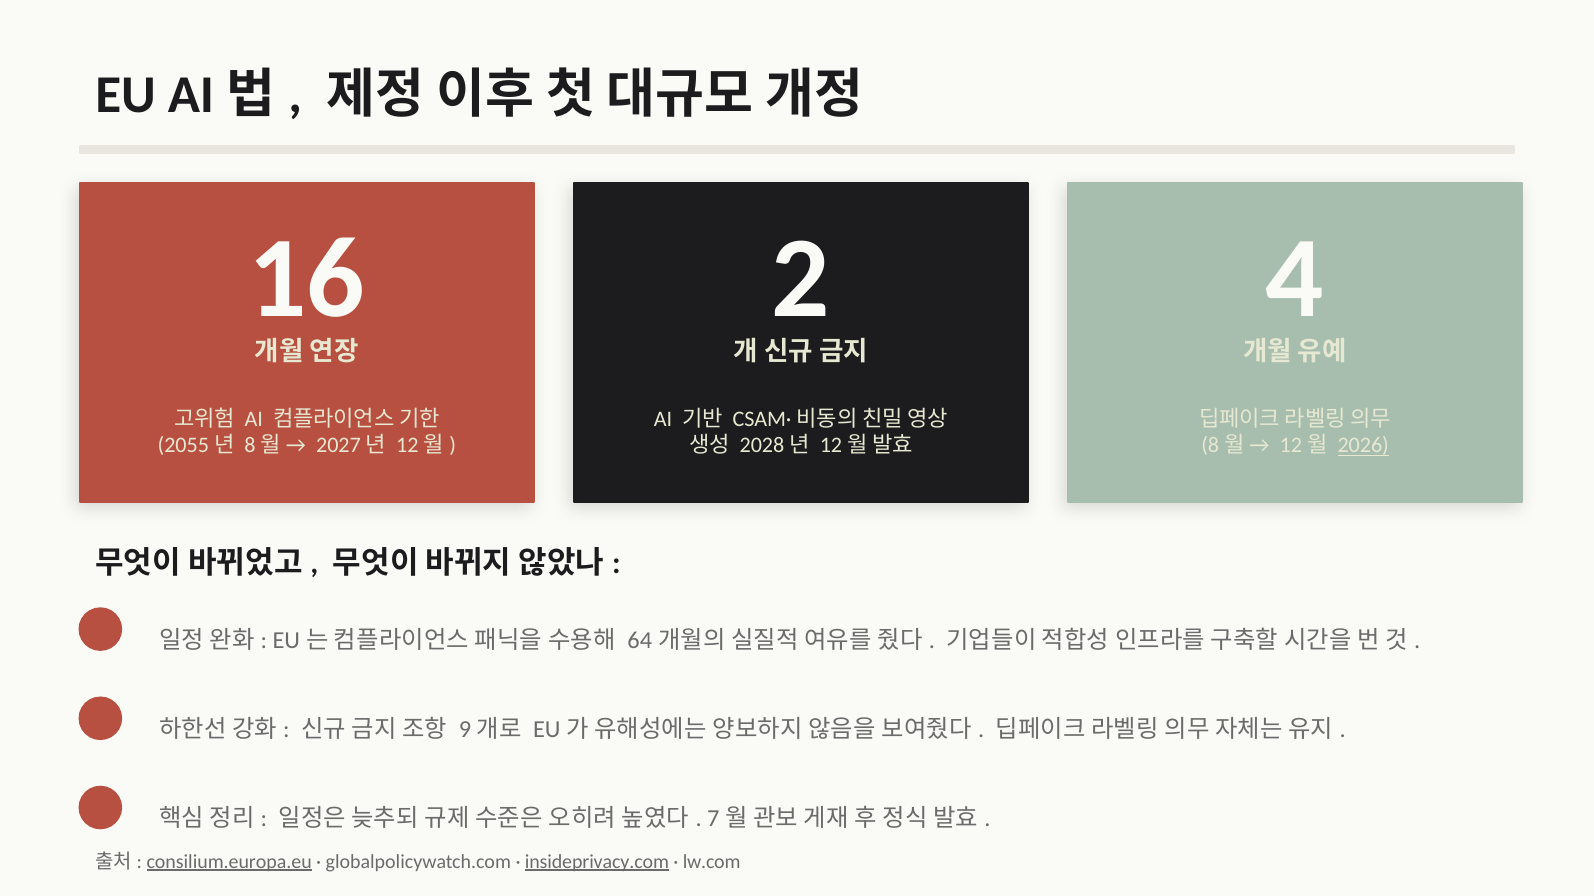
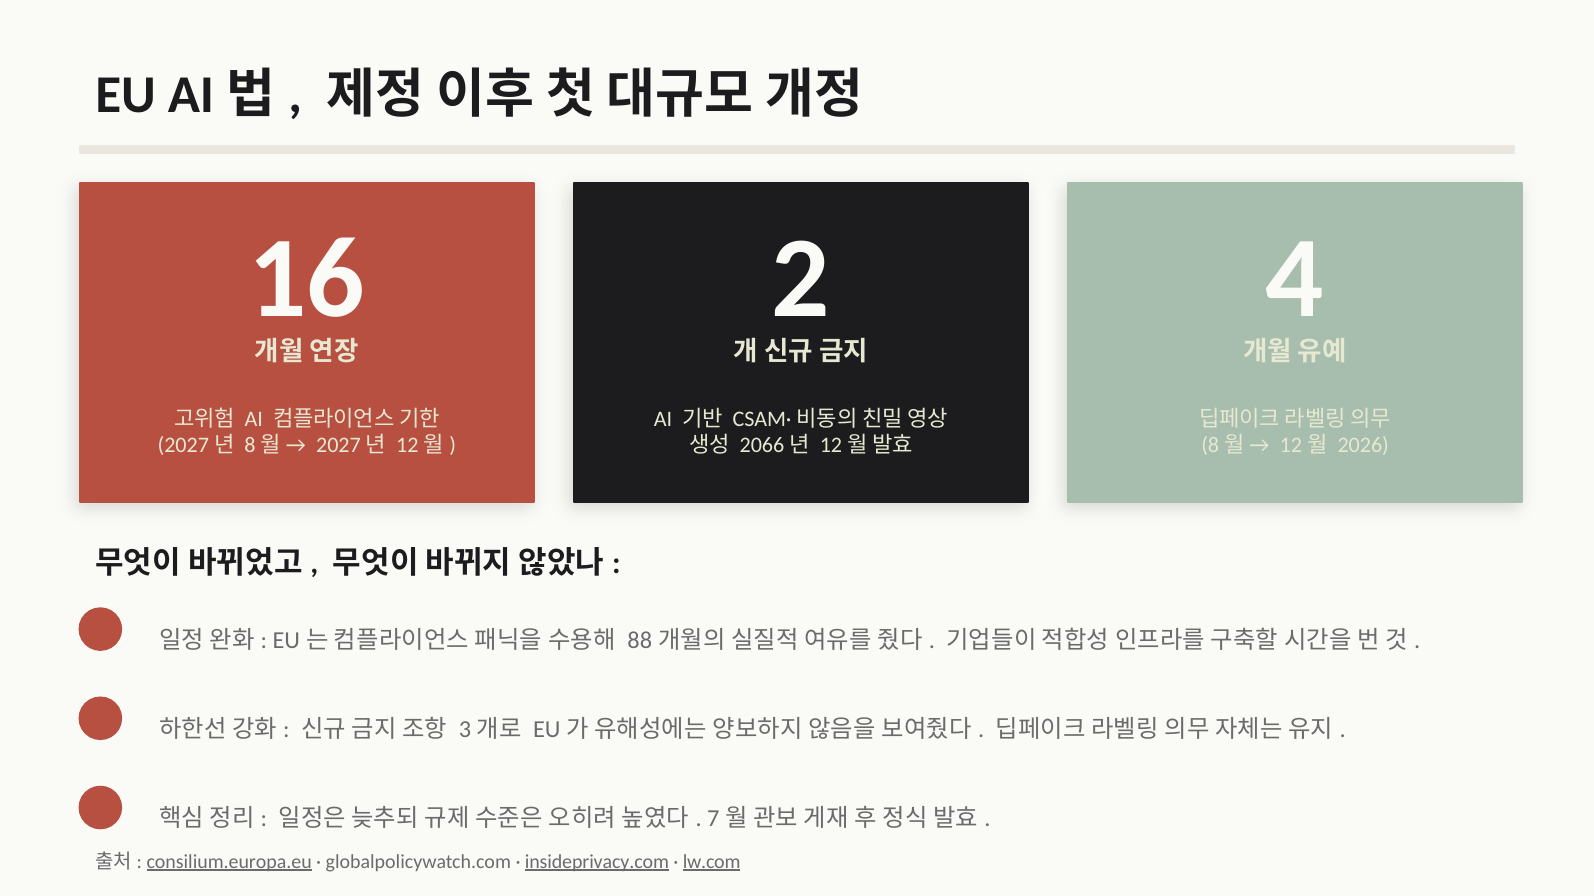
2055: 2055 -> 2027 (183, 446)
2028: 2028 -> 2066 (762, 446)
2026 underline: present -> none (1363, 446)
64: 64 -> 88 (640, 641)
9: 9 -> 3 (465, 730)
lw.com underline: none -> present (712, 862)
